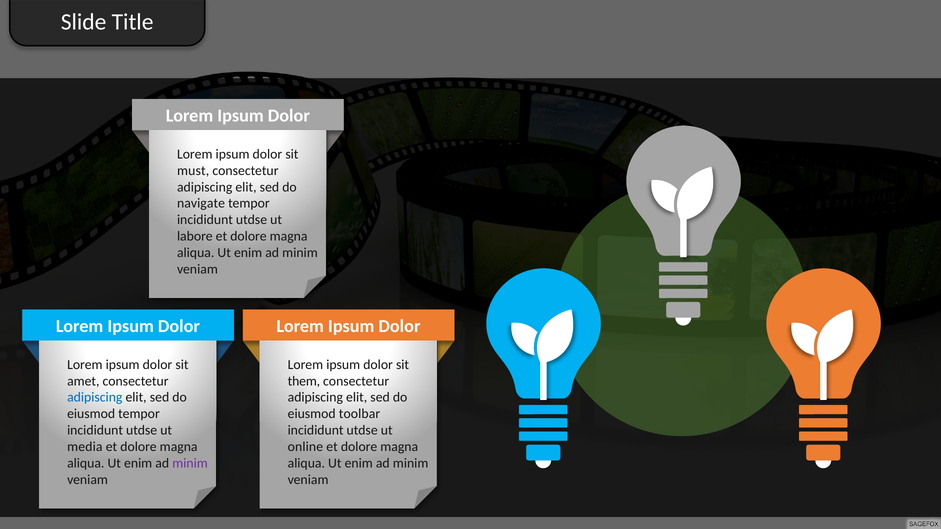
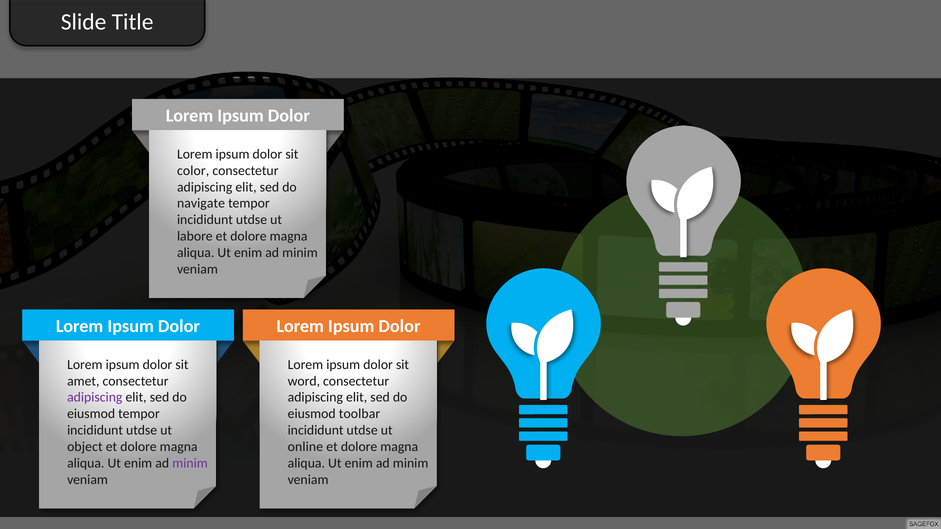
must: must -> color (193, 171)
them: them -> word (304, 381)
adipiscing colour: blue -> purple (95, 398)
media: media -> object (85, 447)
